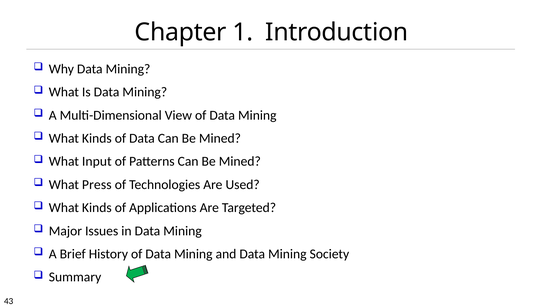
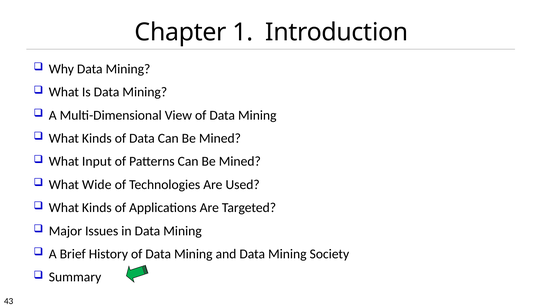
Press: Press -> Wide (97, 184)
